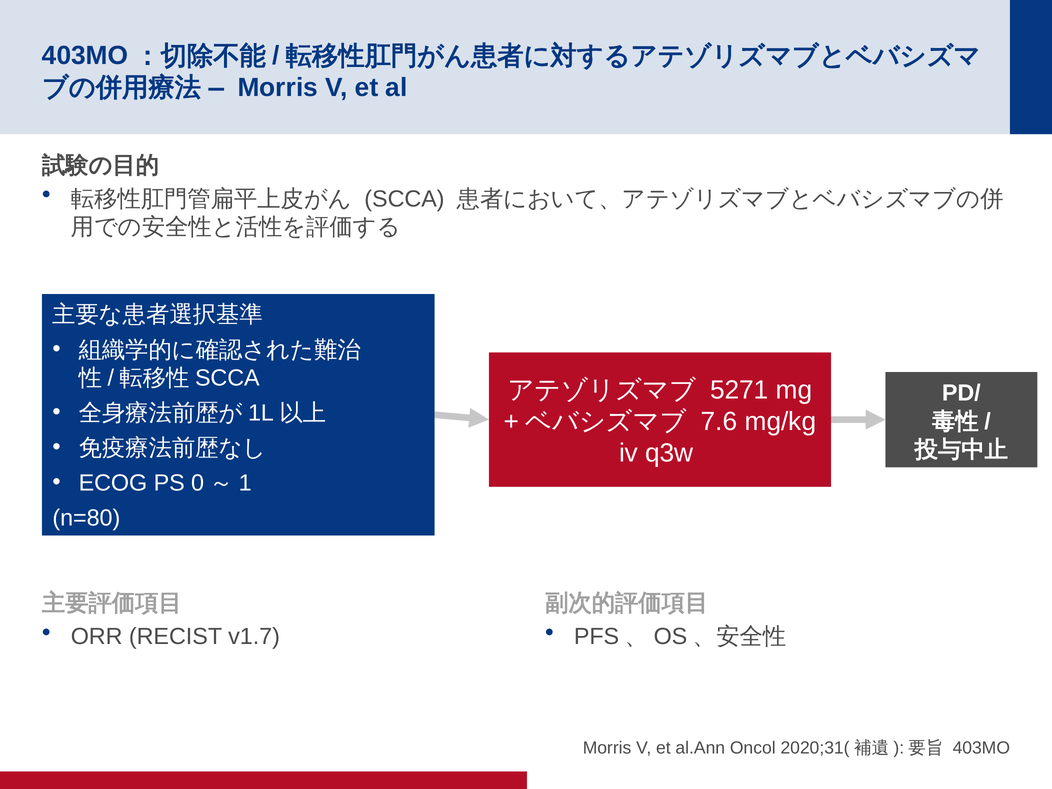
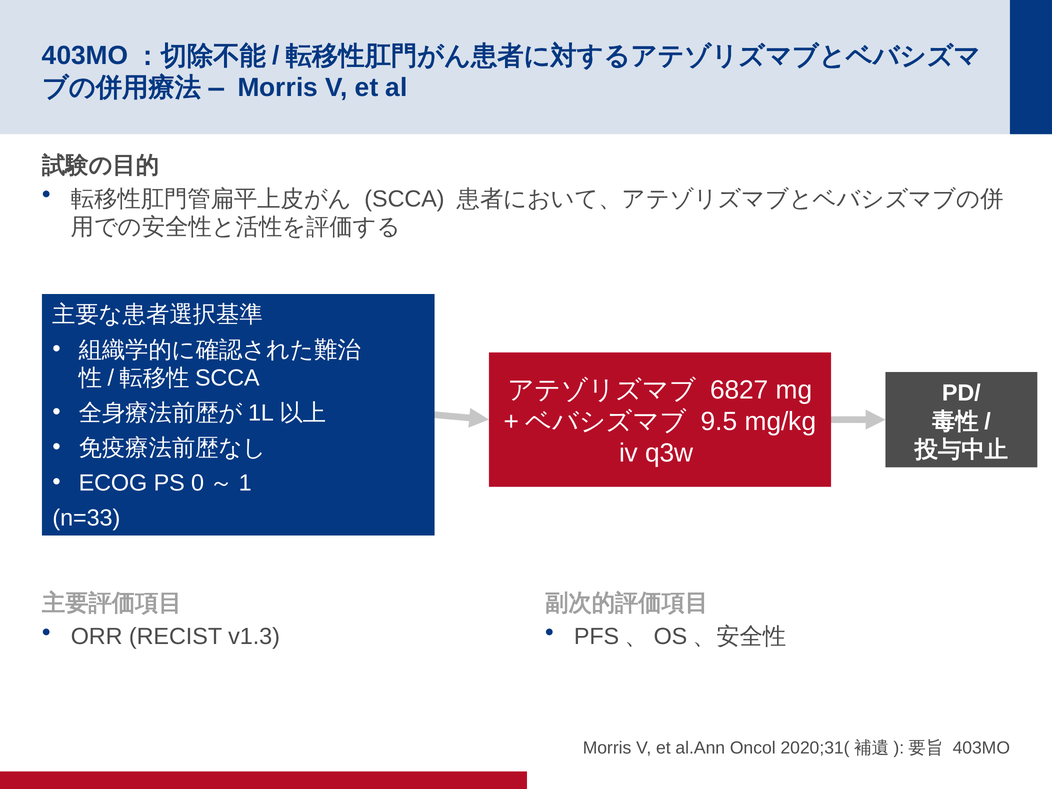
5271: 5271 -> 6827 (739, 390)
7.6: 7.6 -> 9.5 (719, 421)
n=80: n=80 -> n=33 (86, 518)
v1.7: v1.7 -> v1.3 (254, 637)
